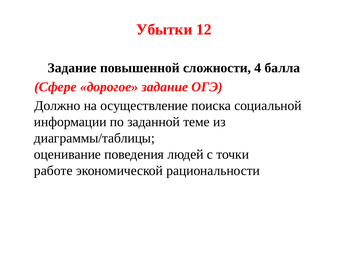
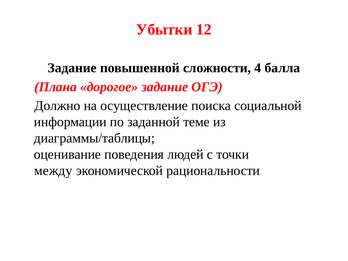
Сфере: Сфере -> Плана (56, 87)
работе: работе -> между (53, 171)
